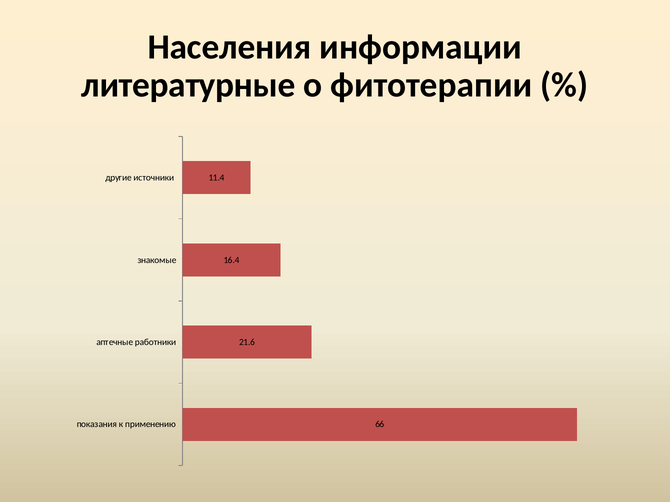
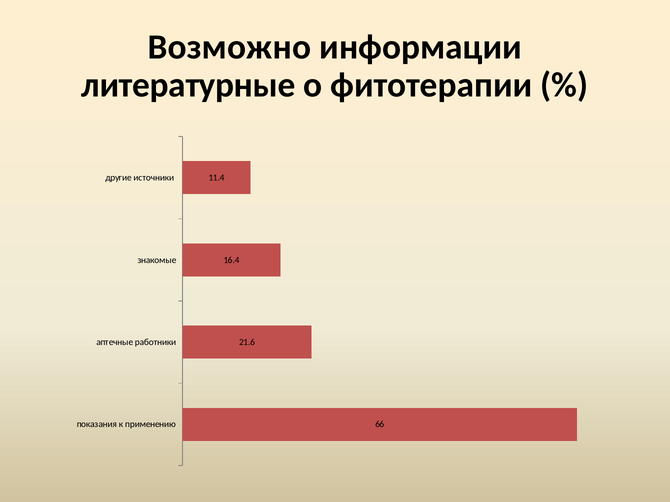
Населения: Населения -> Возможно (229, 47)
